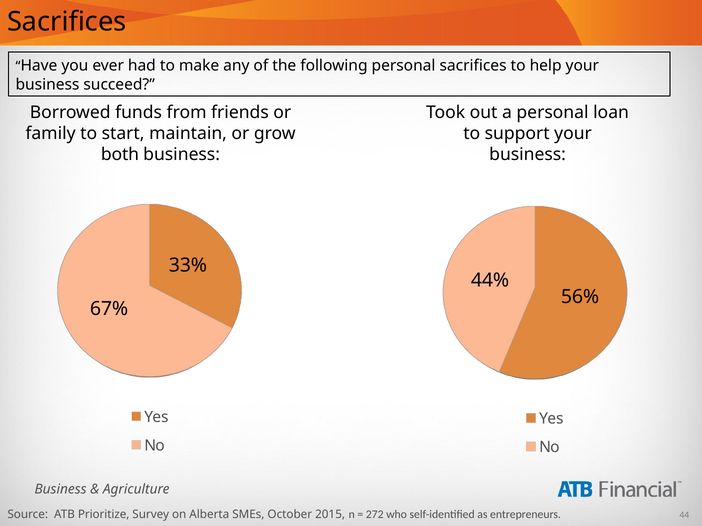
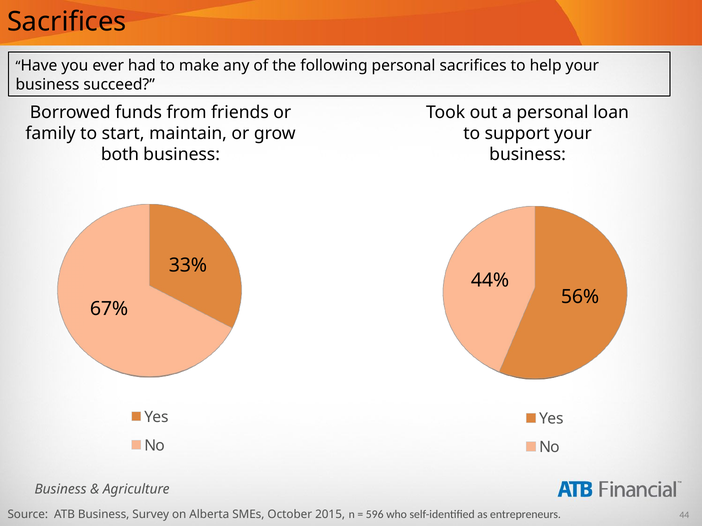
ATB Prioritize: Prioritize -> Business (104, 515)
272: 272 -> 596 (375, 515)
